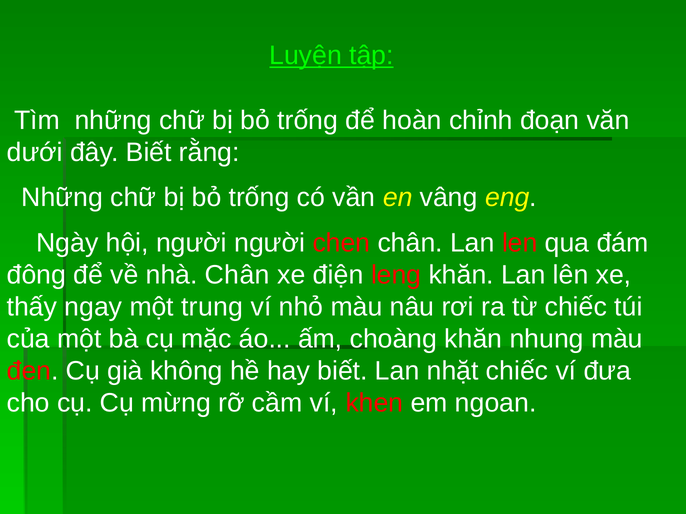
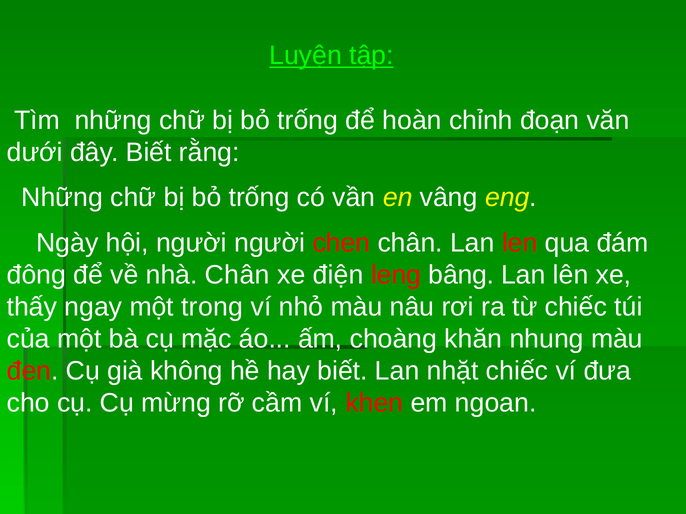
leng khăn: khăn -> bâng (461, 275)
trung: trung -> trong (212, 307)
